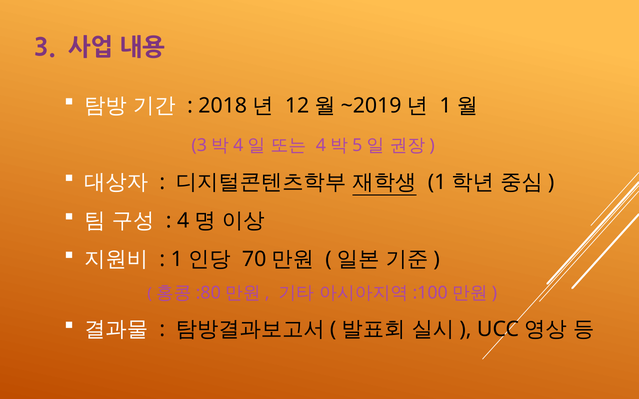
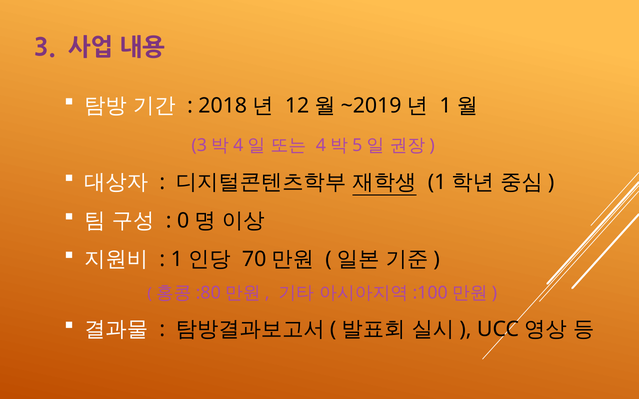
4: 4 -> 0 (183, 221)
